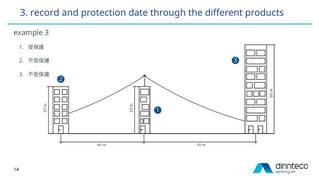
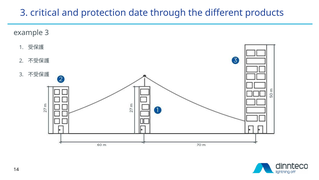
record: record -> critical (45, 13)
